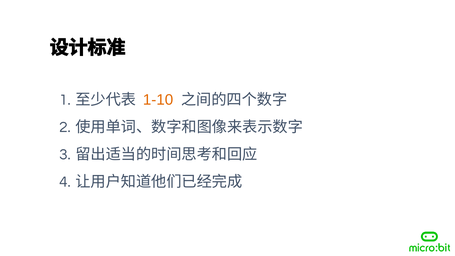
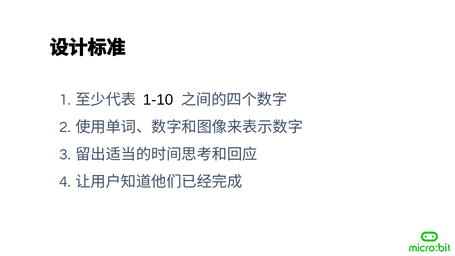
1-10 colour: orange -> black (158, 100)
